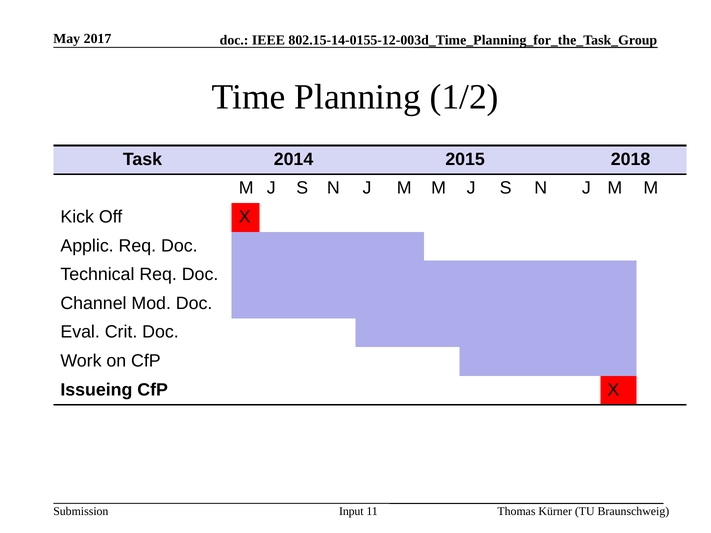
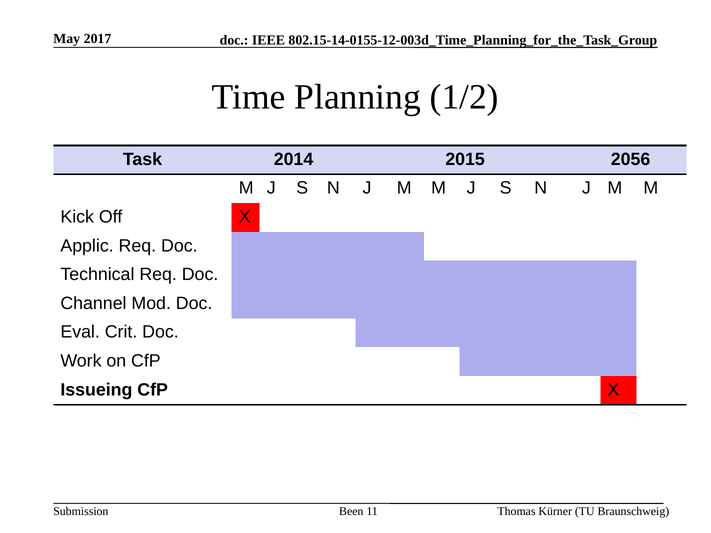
2018: 2018 -> 2056 (631, 159)
Input: Input -> Been (351, 511)
